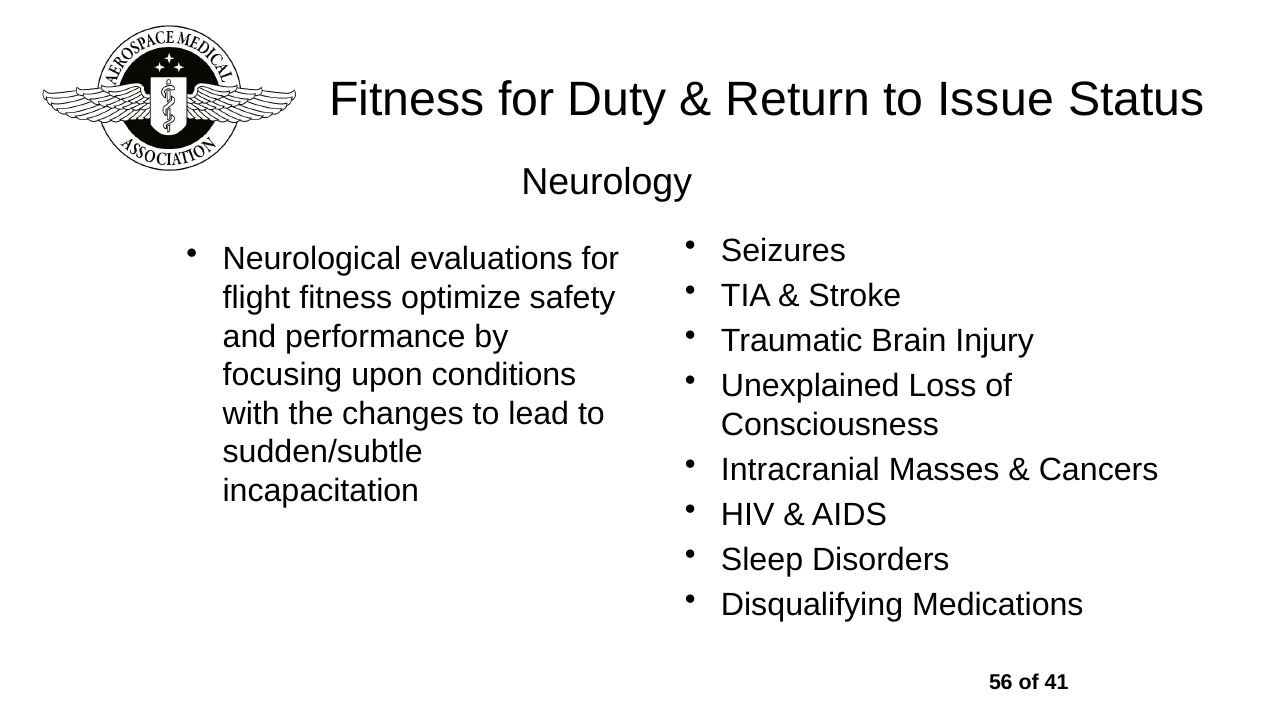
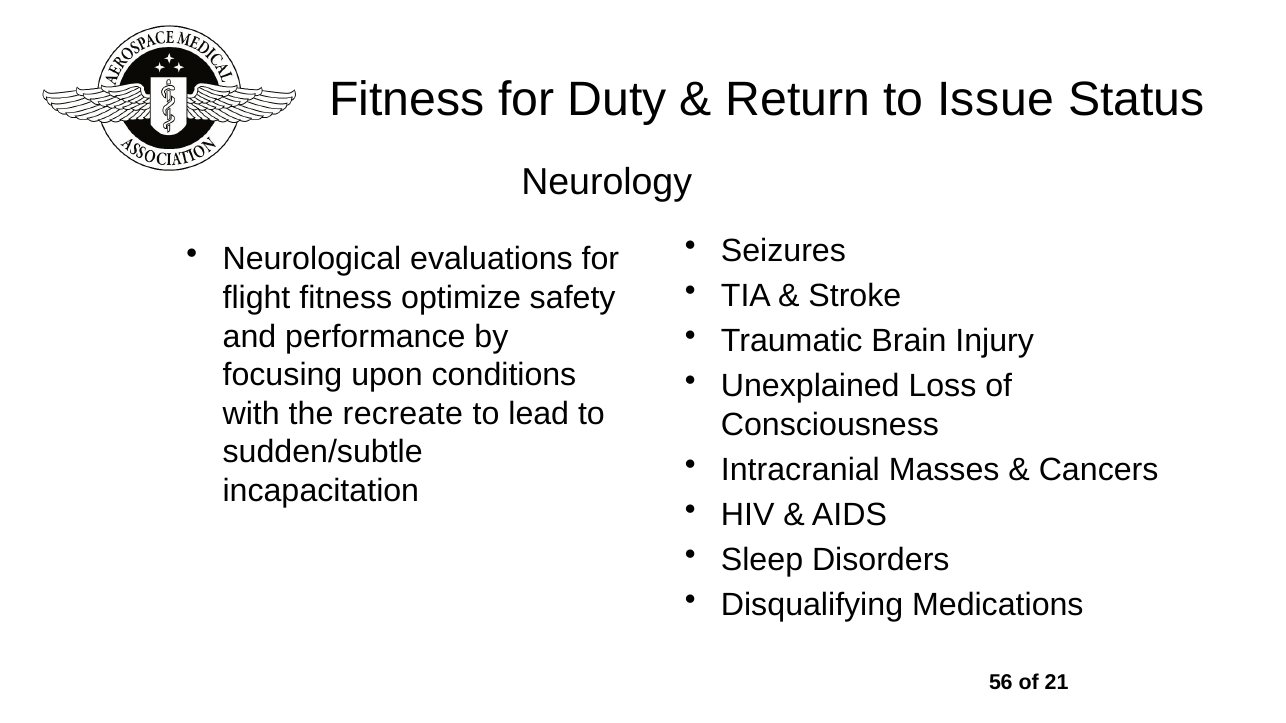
changes: changes -> recreate (403, 414)
41: 41 -> 21 (1057, 683)
